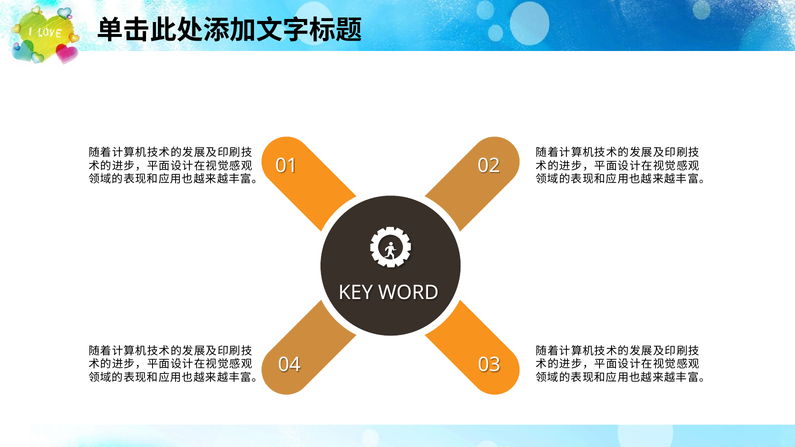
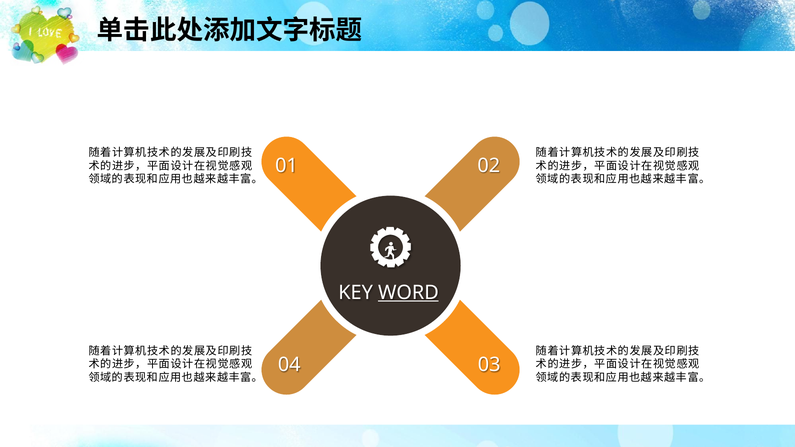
WORD underline: none -> present (408, 293)
